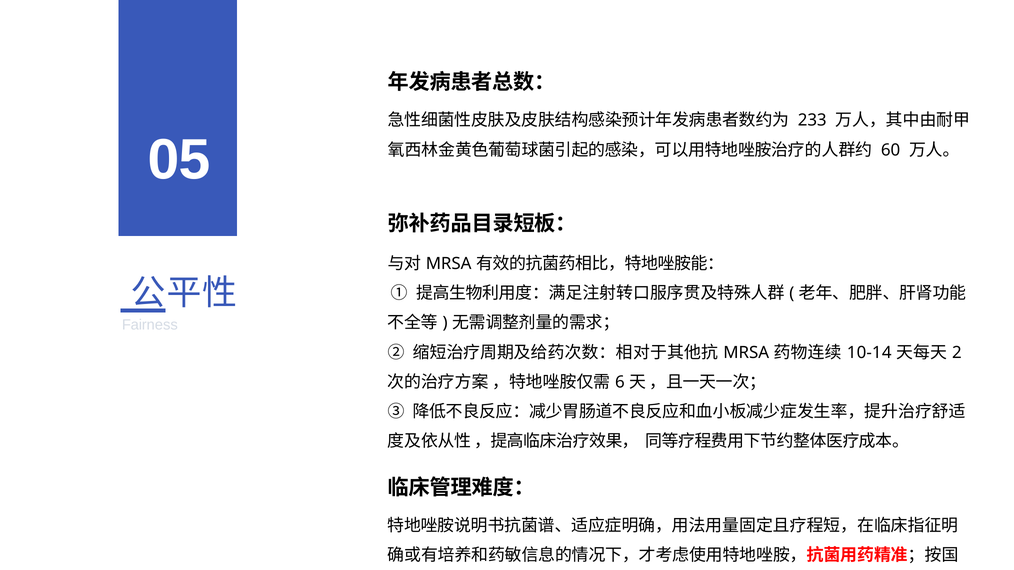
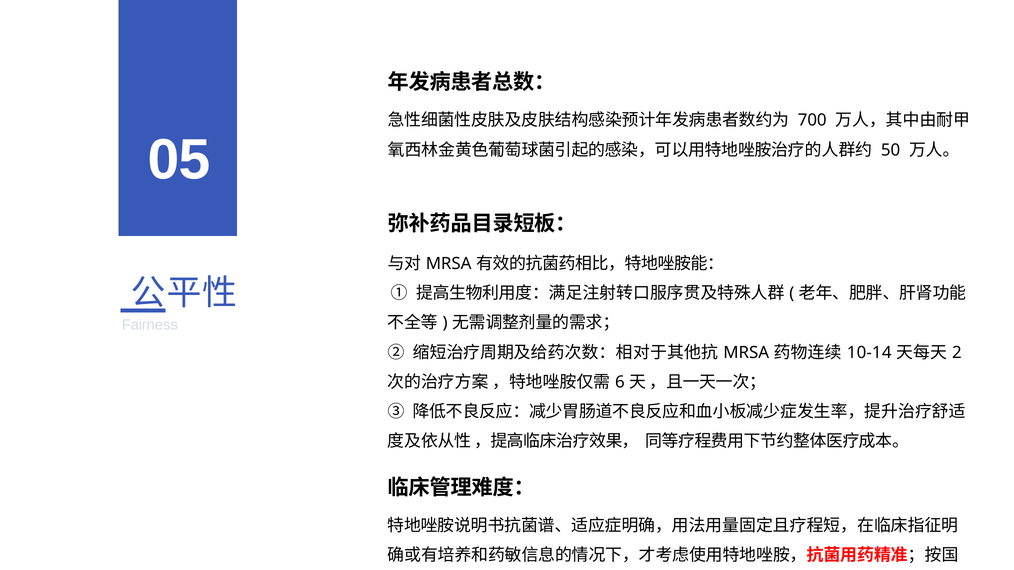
233: 233 -> 700 (812, 120)
60: 60 -> 50 (891, 150)
